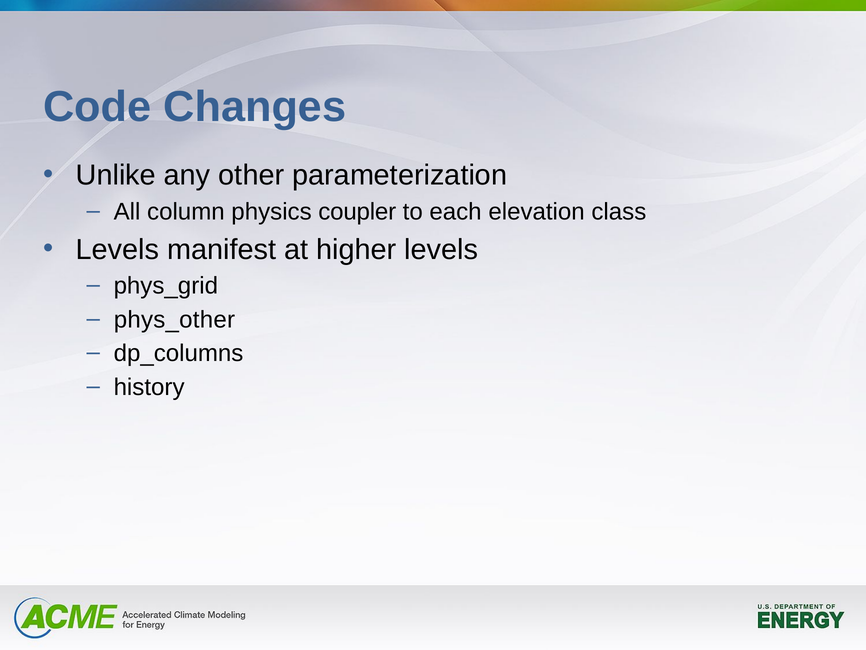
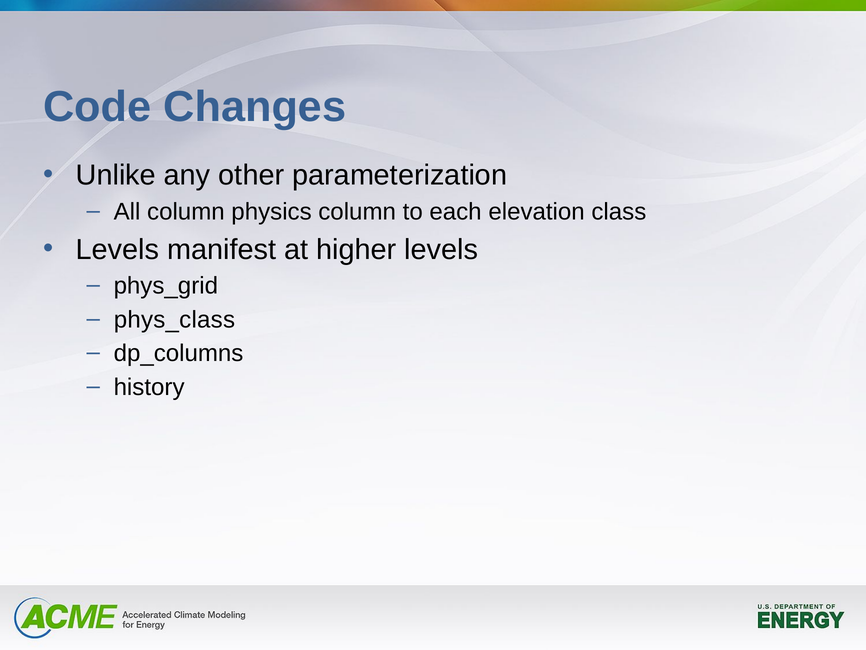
physics coupler: coupler -> column (357, 211)
phys_other: phys_other -> phys_class (174, 319)
